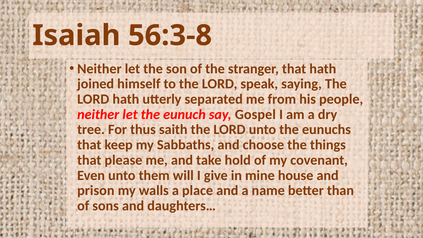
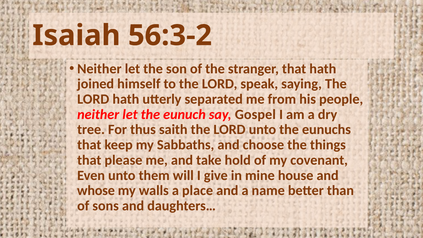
56:3-8: 56:3-8 -> 56:3-2 (170, 35)
prison: prison -> whose (96, 191)
